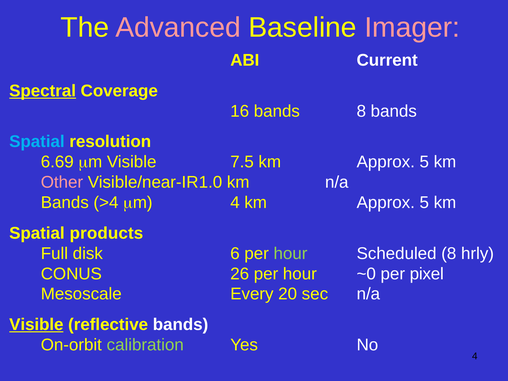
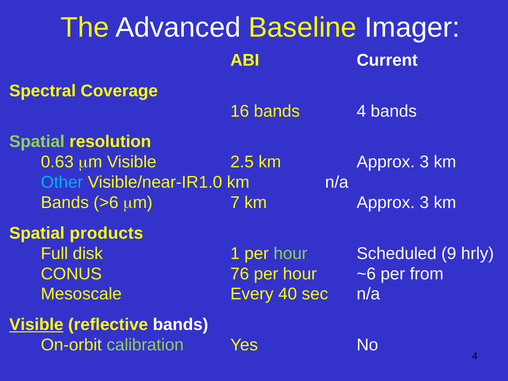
Advanced colour: pink -> white (178, 27)
Imager colour: pink -> white (412, 27)
Spectral underline: present -> none (43, 91)
bands 8: 8 -> 4 (361, 111)
Spatial colour: light blue -> light green (37, 142)
6.69: 6.69 -> 0.63 (57, 162)
7.5: 7.5 -> 2.5 (242, 162)
5: 5 -> 3 (424, 162)
Other colour: pink -> light blue (62, 182)
>4: >4 -> >6 (106, 203)
4: 4 -> 7 (235, 203)
5: 5 -> 3 (424, 203)
6: 6 -> 1 (235, 253)
Scheduled 8: 8 -> 9 (449, 253)
26: 26 -> 76 (240, 274)
~0: ~0 -> ~6 (366, 274)
pixel: pixel -> from (427, 274)
20: 20 -> 40 (288, 294)
